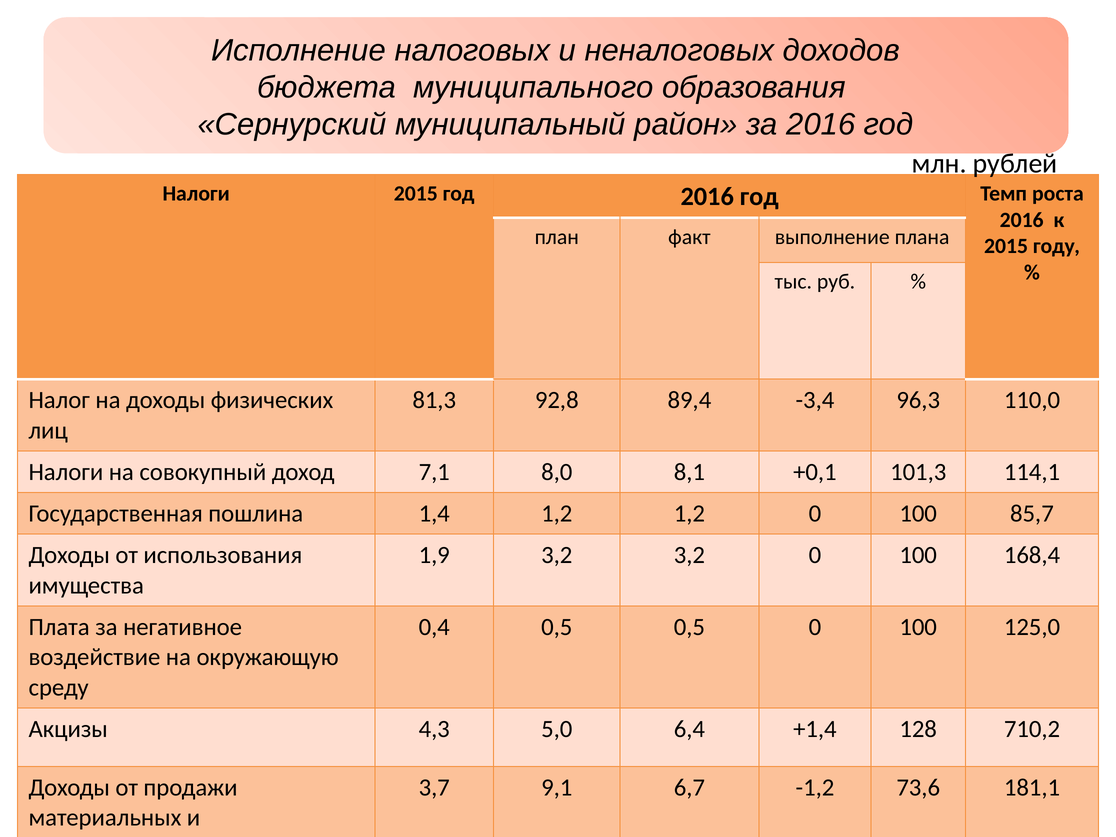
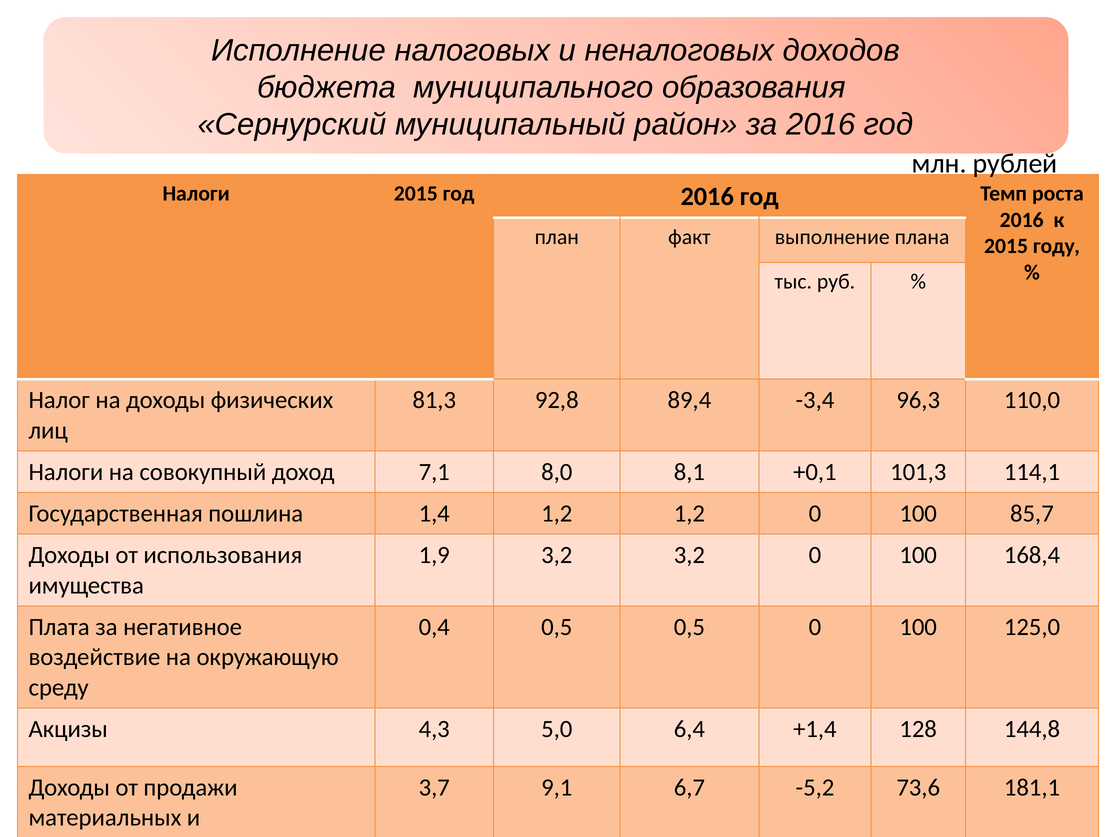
710,2: 710,2 -> 144,8 (1032, 729)
-1,2: -1,2 -> -5,2 (815, 787)
